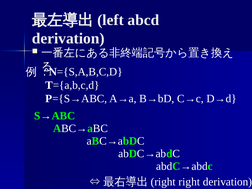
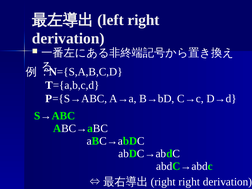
abcd: abcd -> right (143, 20)
